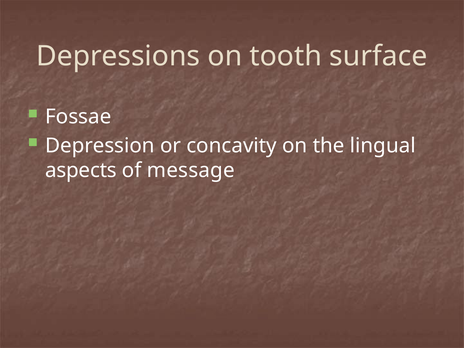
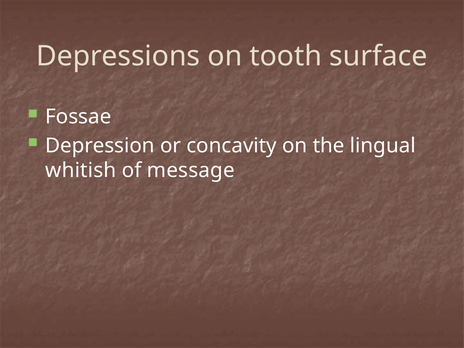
aspects: aspects -> whitish (81, 170)
